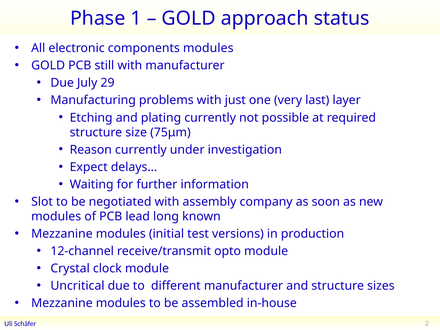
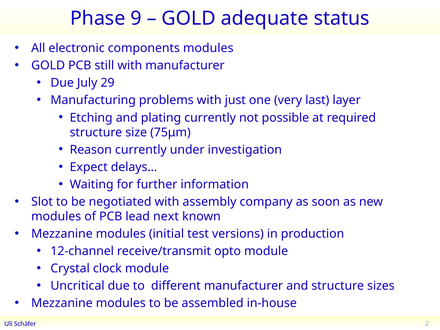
1: 1 -> 9 (136, 19)
approach: approach -> adequate (265, 19)
long: long -> next (166, 216)
